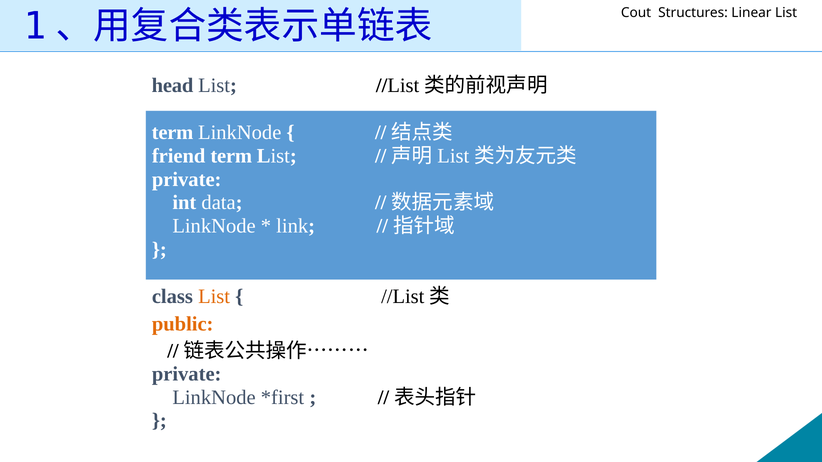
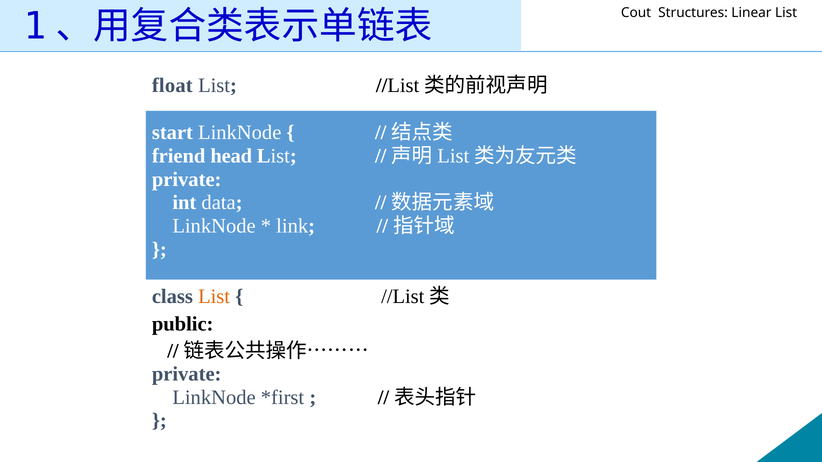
head: head -> float (172, 86)
term: term -> start (172, 133)
friend term: term -> head (231, 156)
public colour: orange -> black (183, 324)
